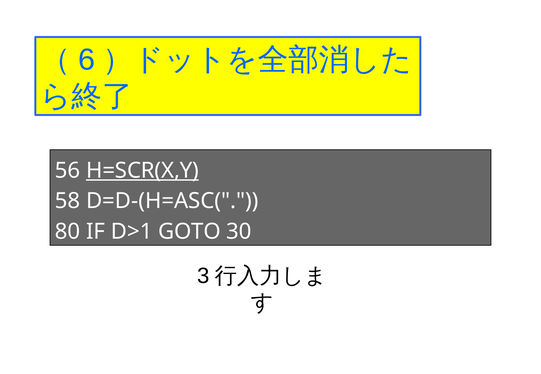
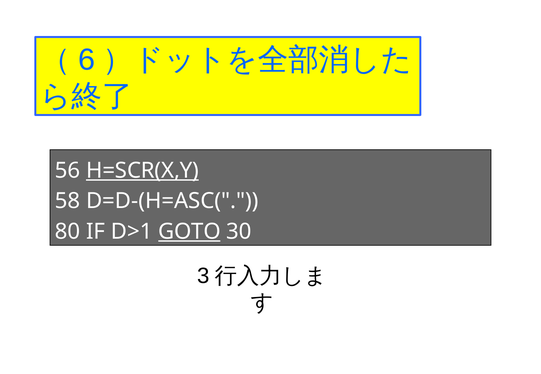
GOTO underline: none -> present (189, 232)
